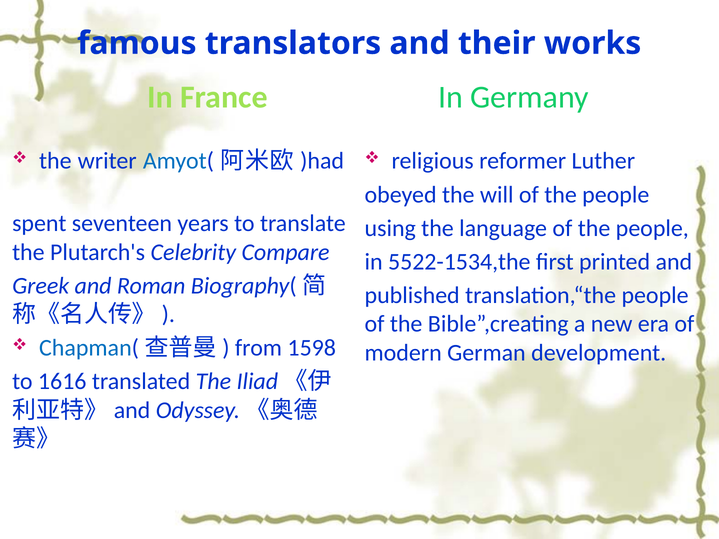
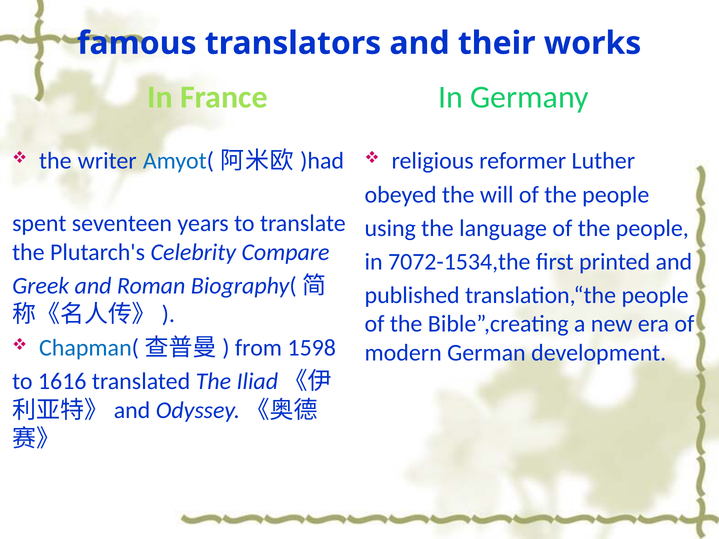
5522-1534,the: 5522-1534,the -> 7072-1534,the (459, 262)
